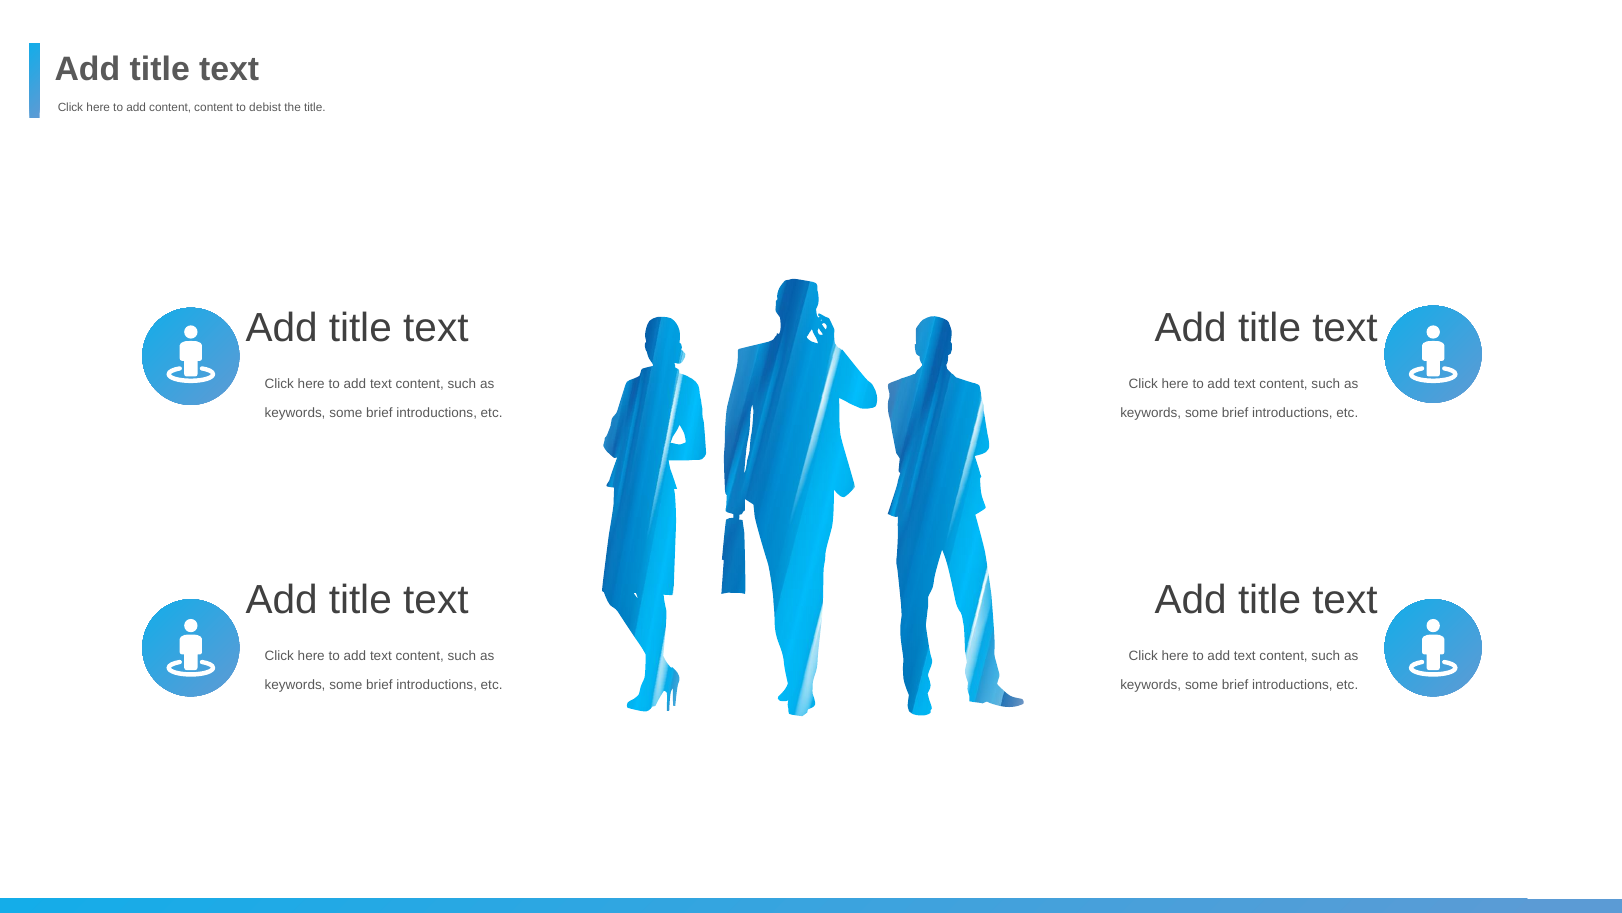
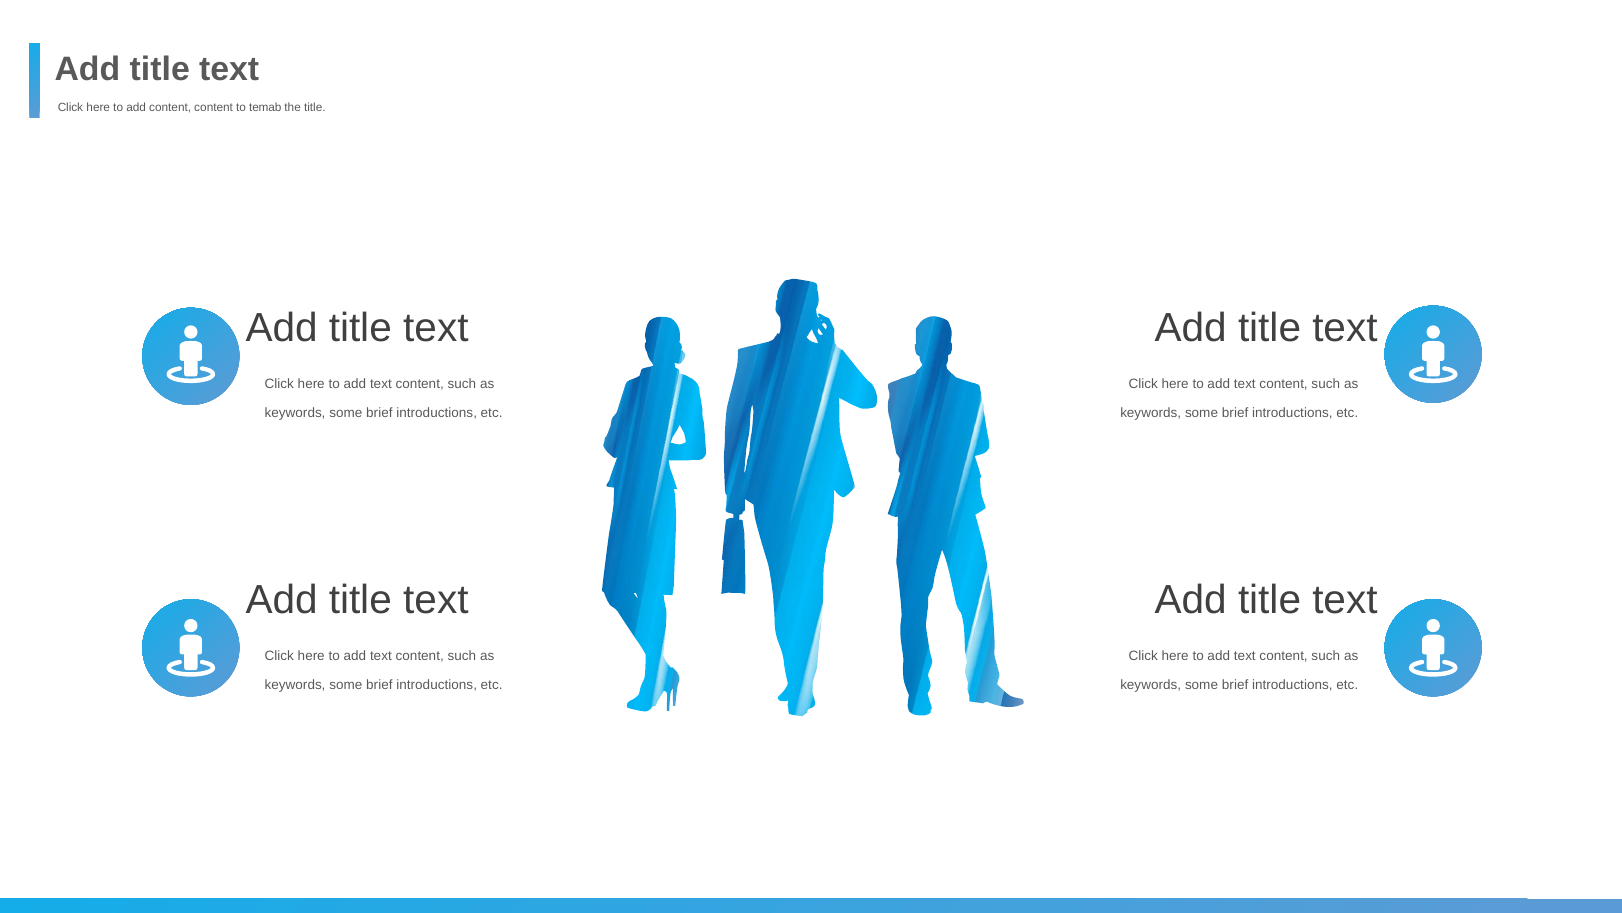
debist: debist -> temab (265, 108)
